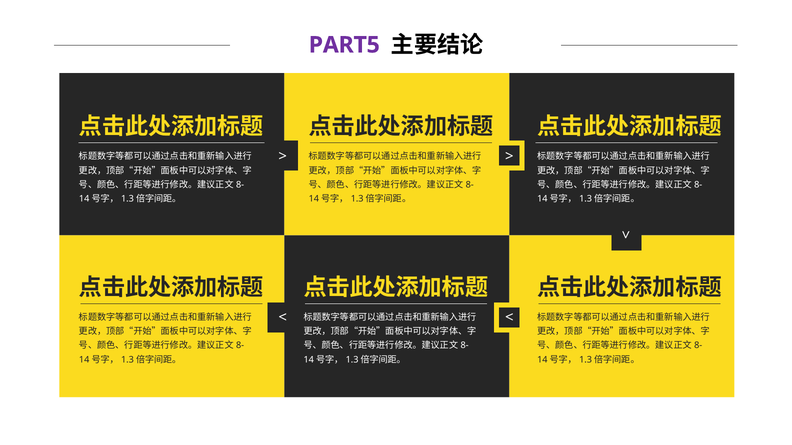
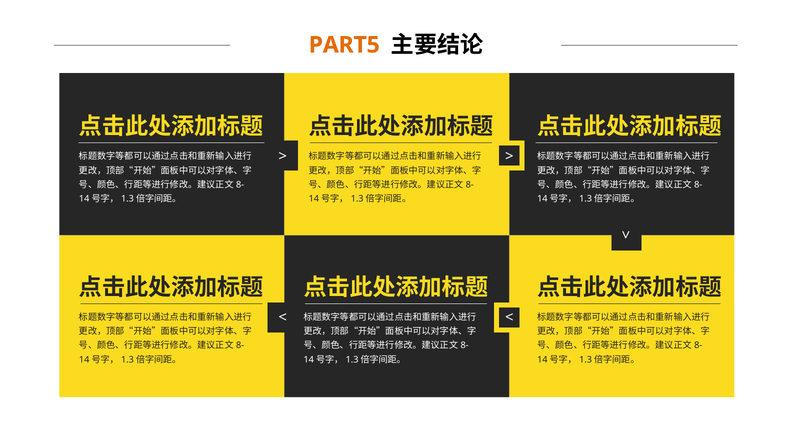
PART5 colour: purple -> orange (344, 45)
